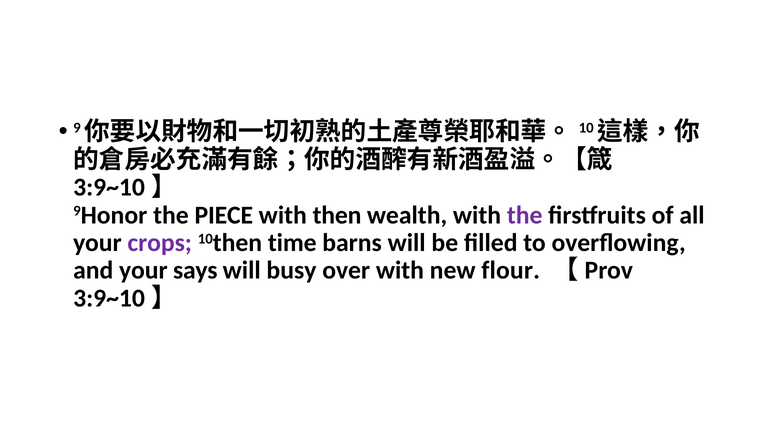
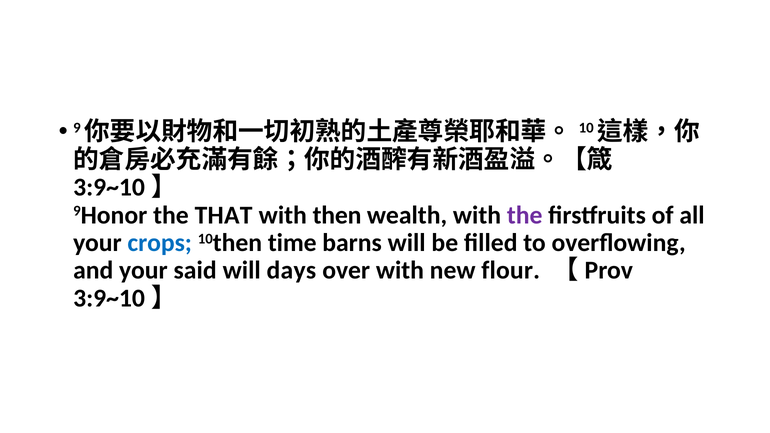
PIECE: PIECE -> THAT (224, 215)
crops colour: purple -> blue (160, 243)
says: says -> said (195, 271)
busy: busy -> days (291, 271)
